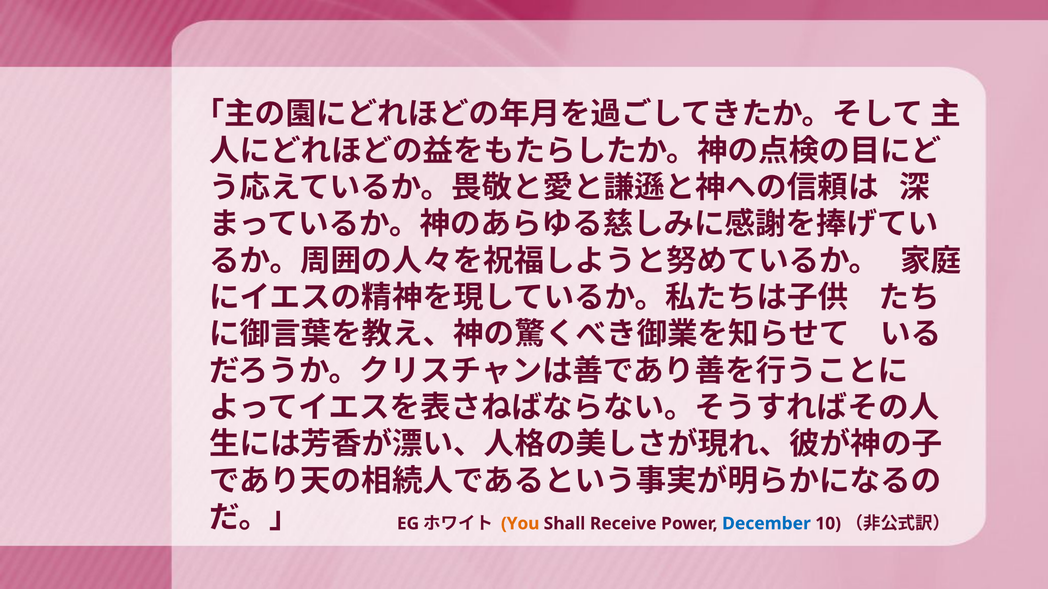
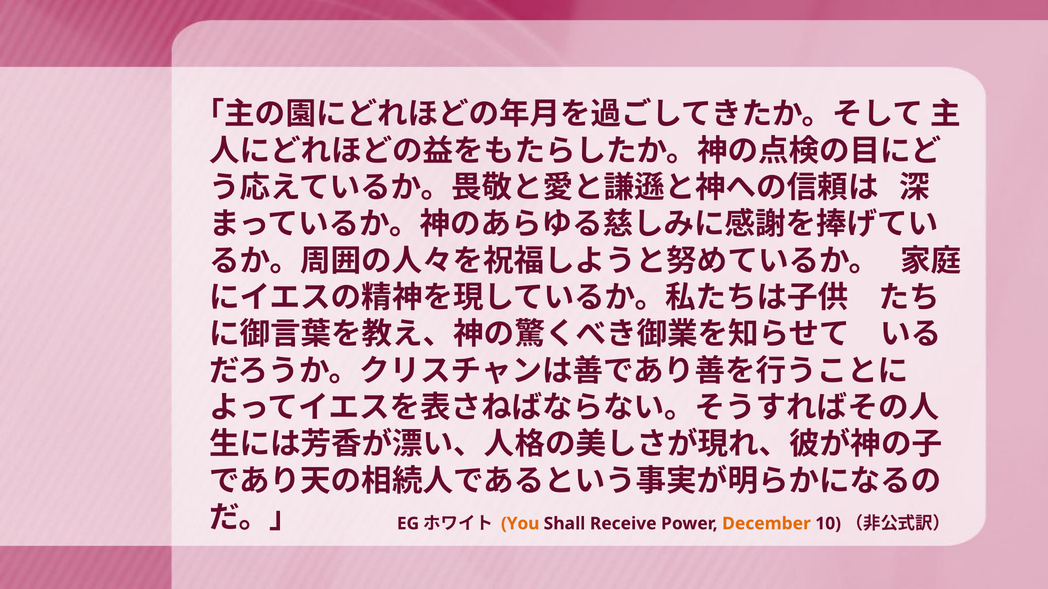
December colour: blue -> orange (766, 524)
